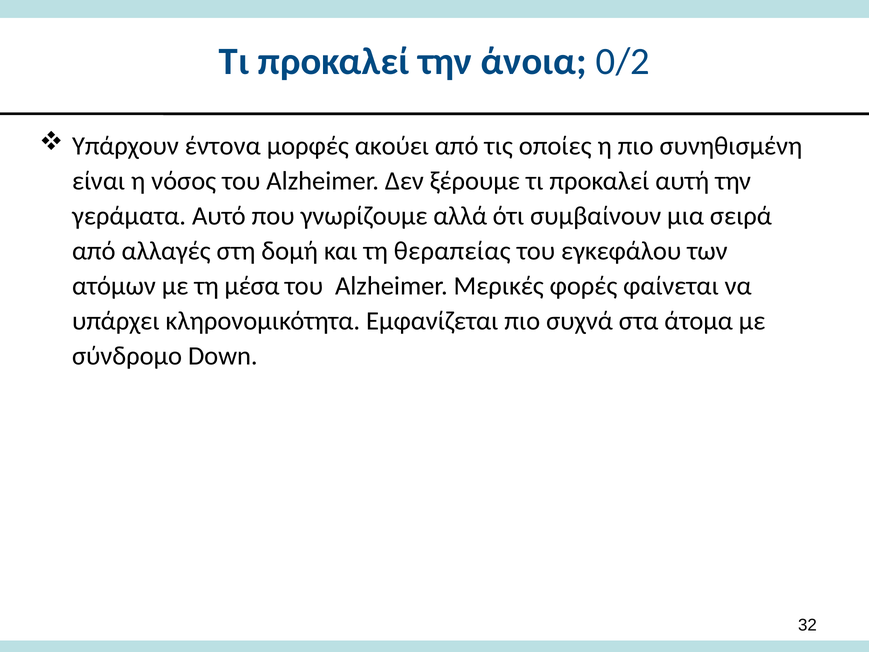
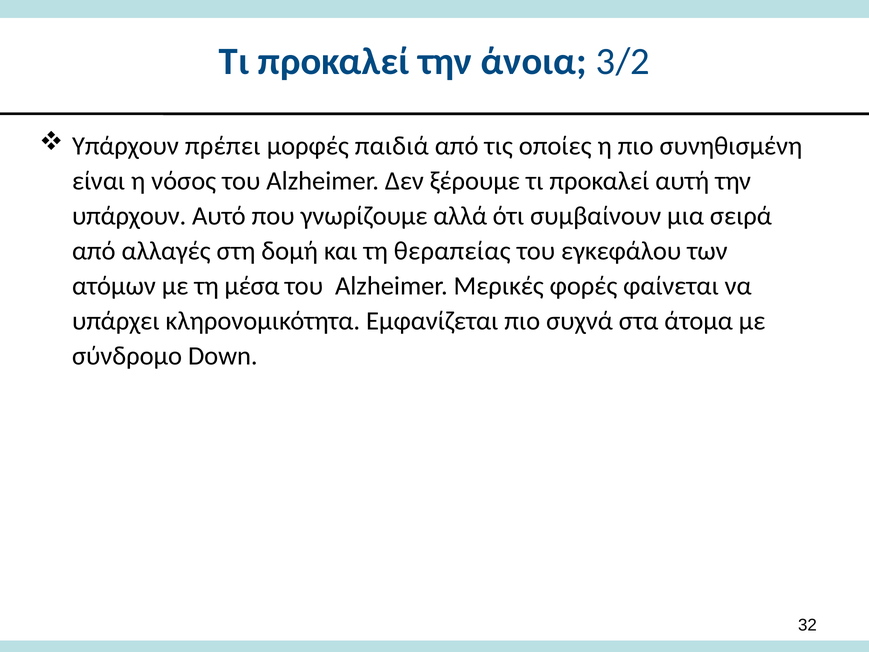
0/2: 0/2 -> 3/2 (623, 62)
έντονα: έντονα -> πρέπει (223, 146)
ακούει: ακούει -> παιδιά (392, 146)
γεράματα: γεράματα -> υπάρχουν (129, 216)
